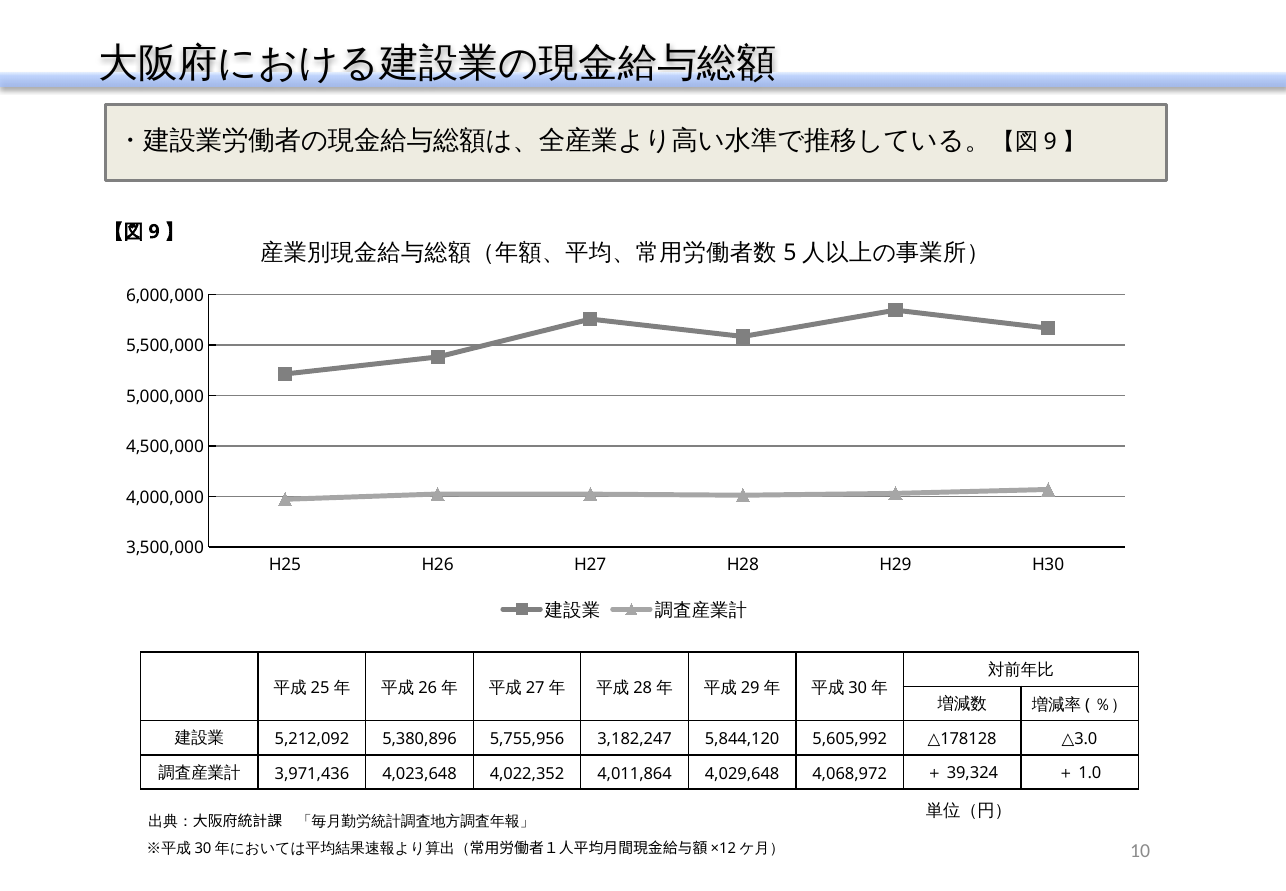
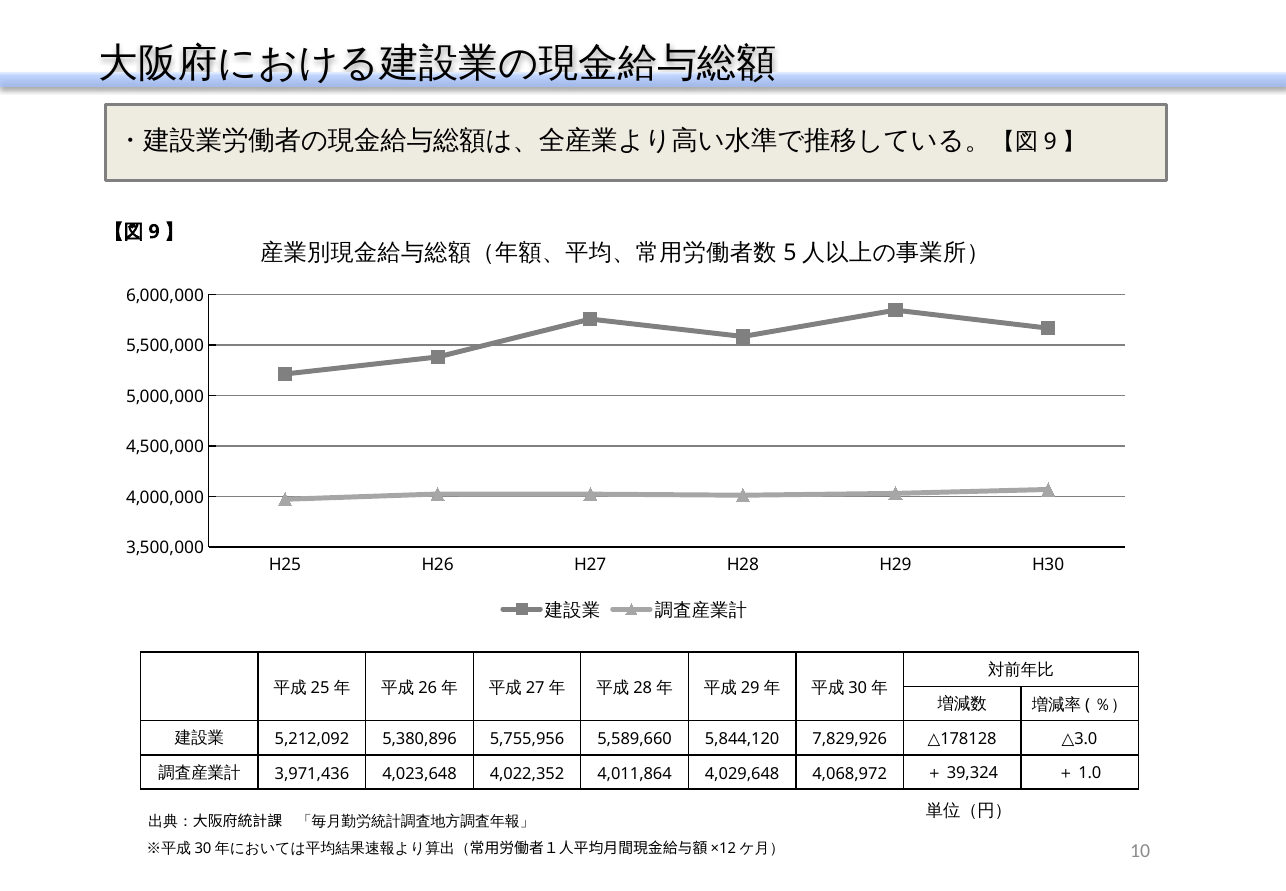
3,182,247: 3,182,247 -> 5,589,660 (635, 739)
5,605,992: 5,605,992 -> 7,829,926 (850, 739)
